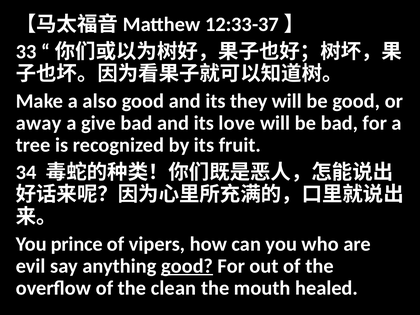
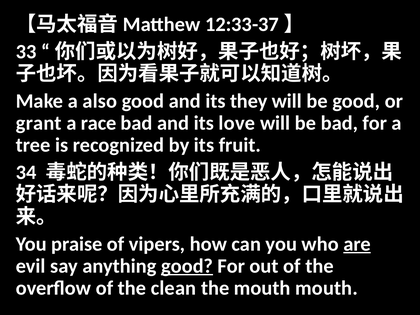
away: away -> grant (39, 123)
give: give -> race (99, 123)
prince: prince -> praise (77, 244)
are underline: none -> present (357, 244)
mouth healed: healed -> mouth (326, 288)
